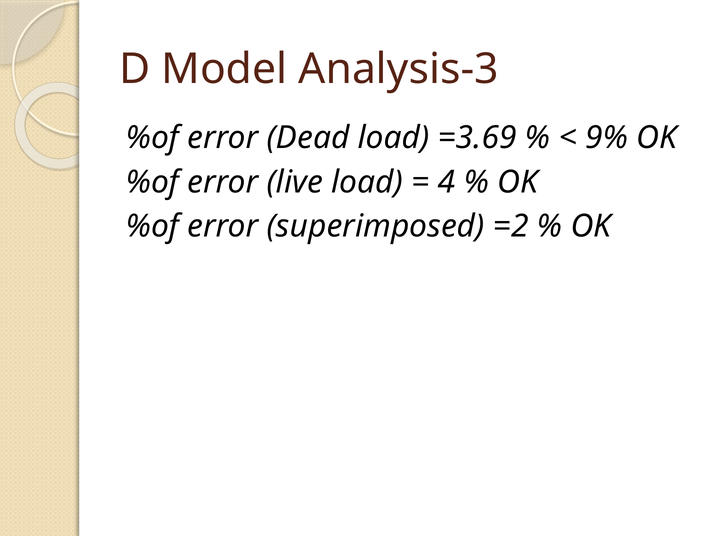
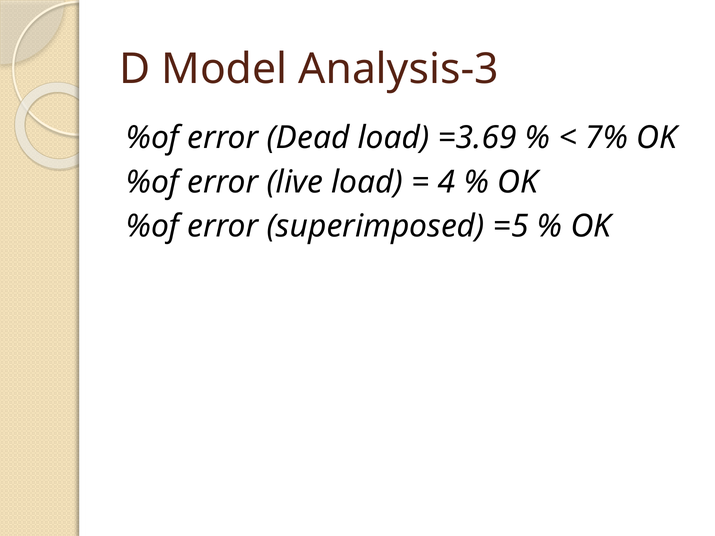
9%: 9% -> 7% (607, 138)
=2: =2 -> =5 (511, 226)
